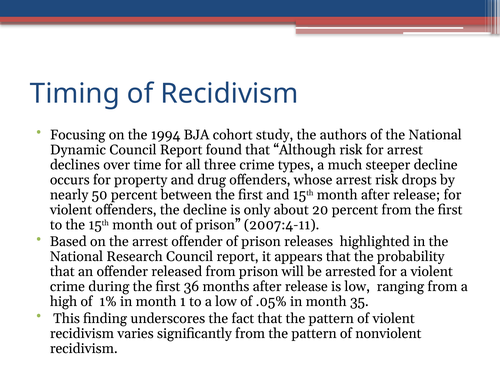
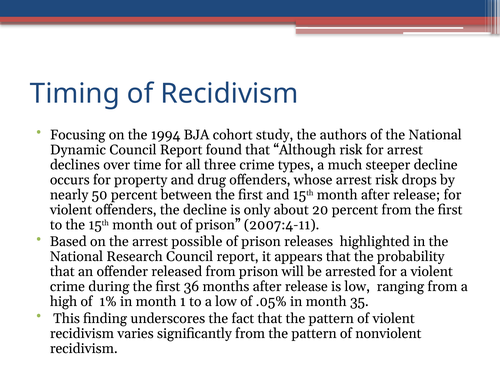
arrest offender: offender -> possible (197, 242)
